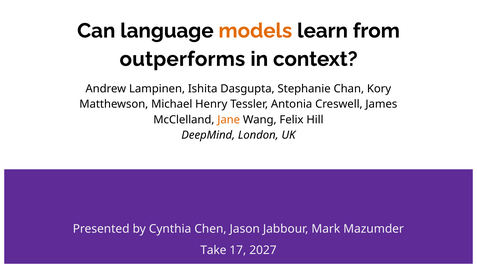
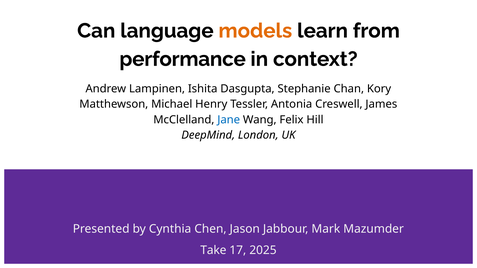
outperforms: outperforms -> performance (183, 59)
Jane colour: orange -> blue (229, 120)
2027: 2027 -> 2025 (263, 250)
